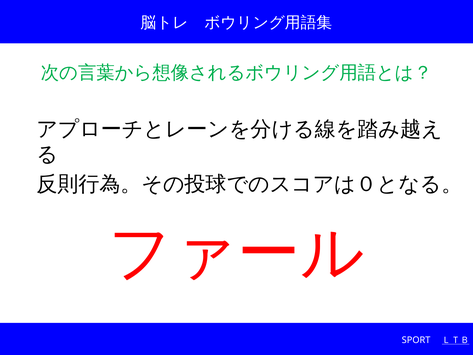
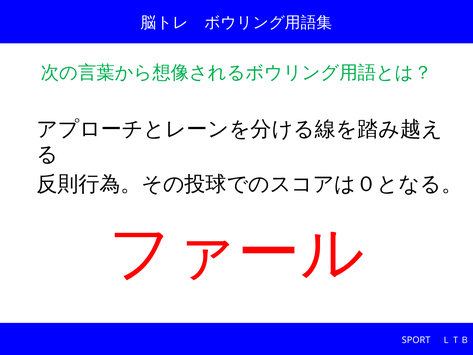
ＬＴＢ underline: present -> none (456, 340)
